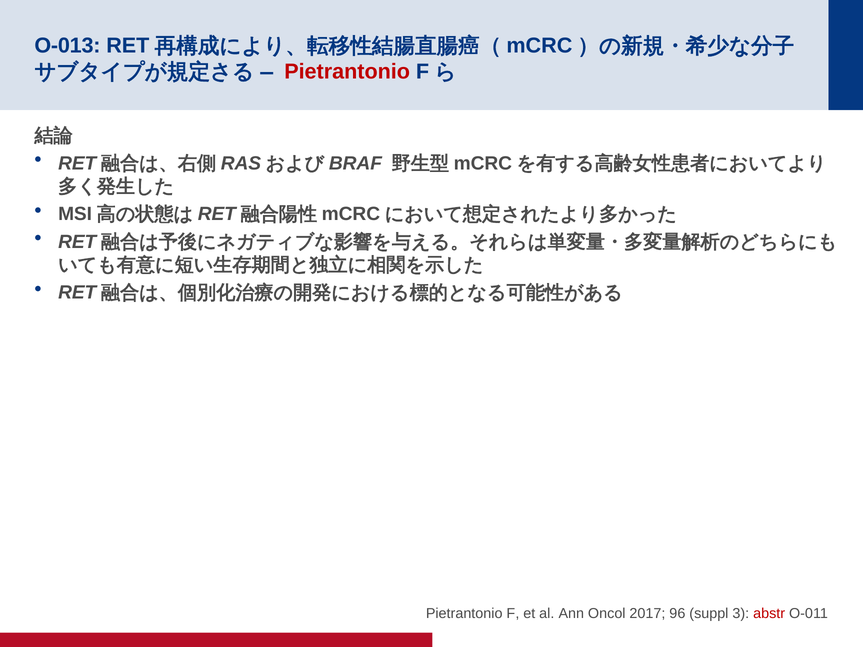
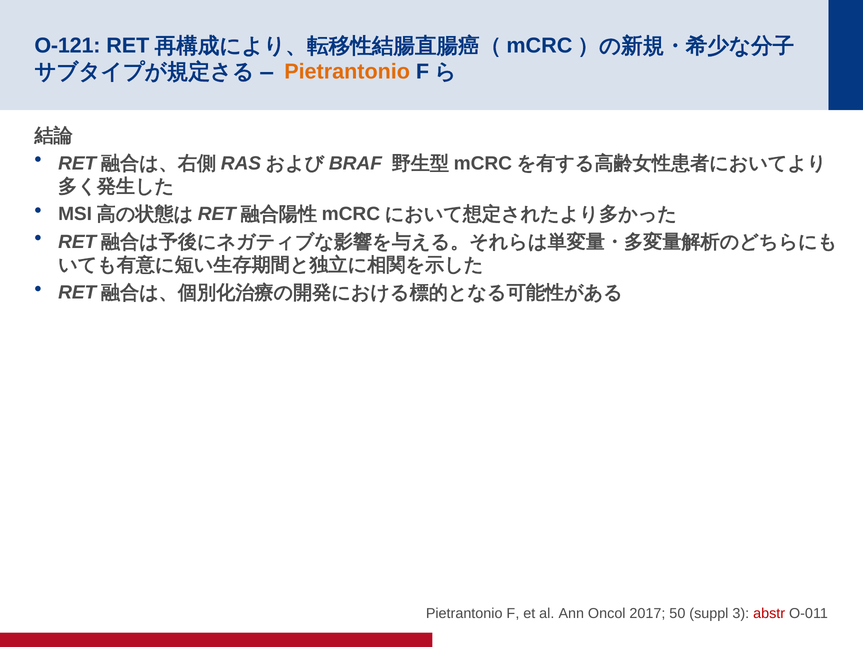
O-013: O-013 -> O-121 (67, 46)
Pietrantonio colour: red -> orange (347, 72)
96: 96 -> 50 (677, 614)
